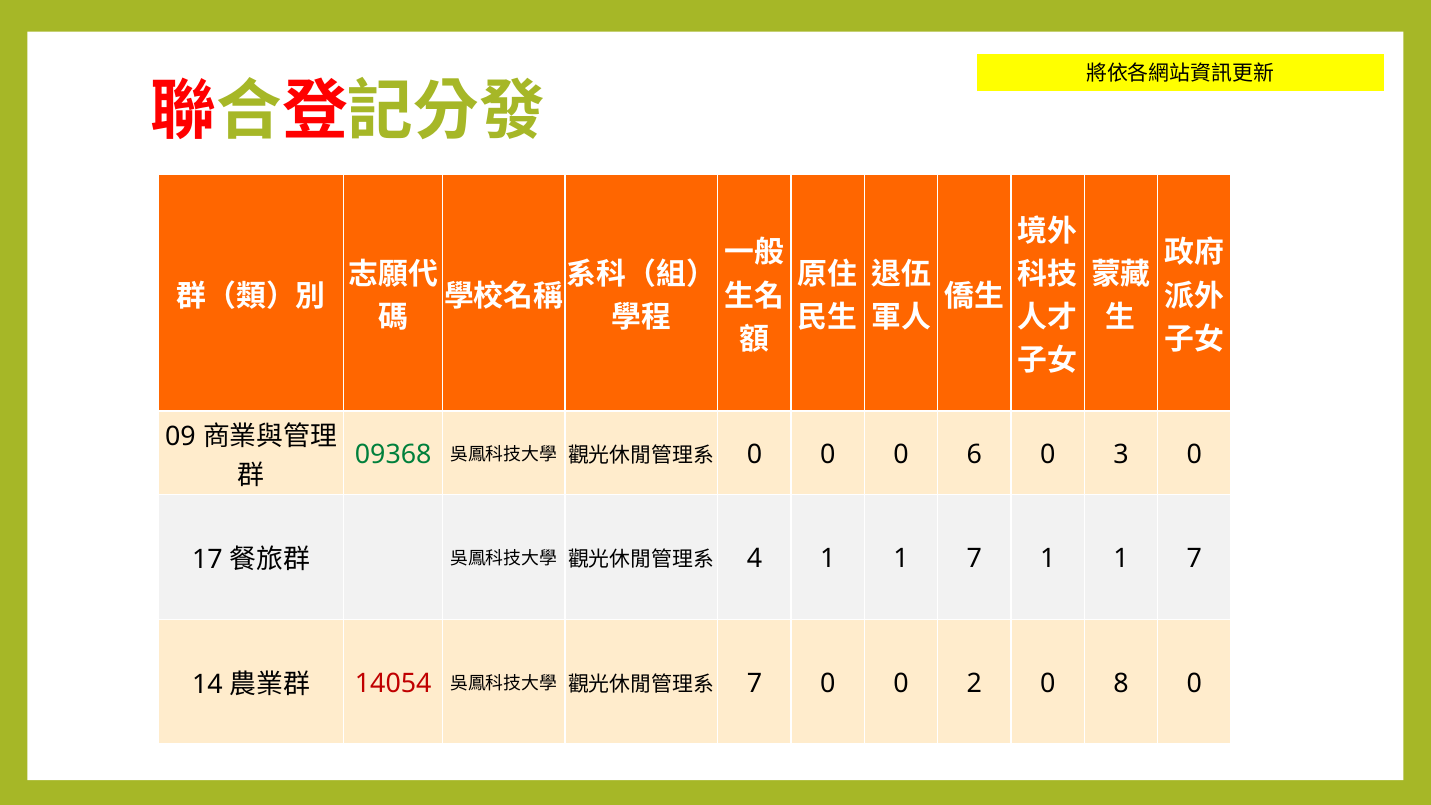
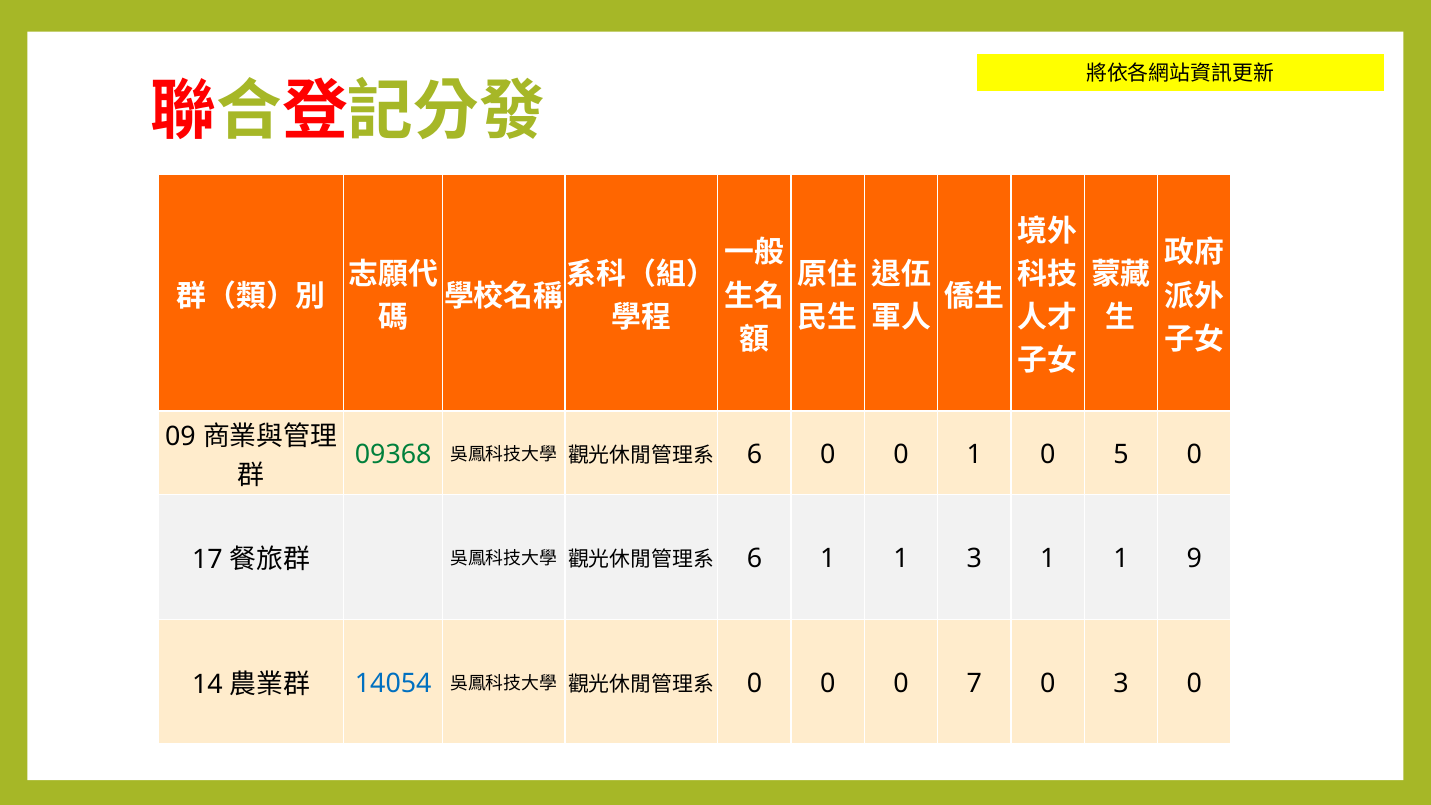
0: 0 -> 6 (754, 454)
0 6: 6 -> 1 (974, 454)
3: 3 -> 5 (1121, 454)
4: 4 -> 6 (754, 559)
7: 7 -> 3 (974, 559)
7: 7 -> 9 (1194, 559)
14054 colour: red -> blue (393, 683)
7: 7 -> 0 (754, 683)
2: 2 -> 7 (974, 683)
0 8: 8 -> 3 (1121, 683)
